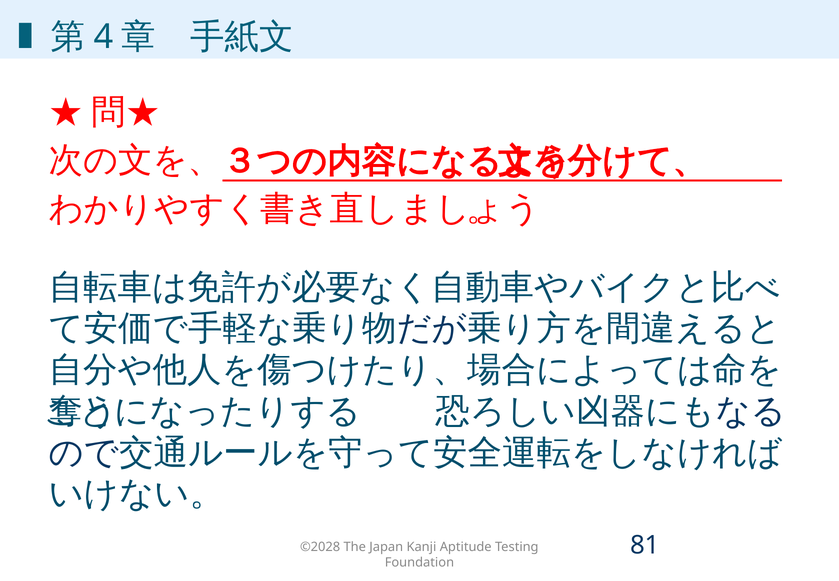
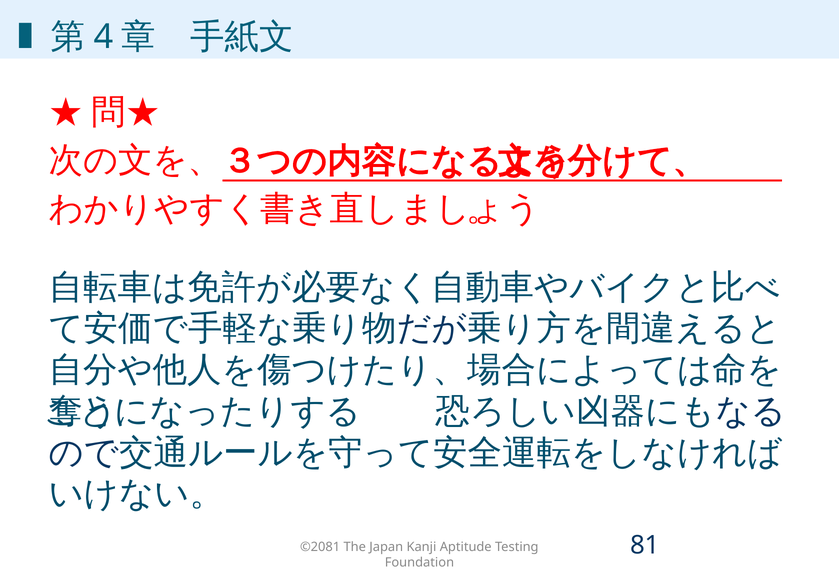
©2028: ©2028 -> ©2081 (320, 547)
